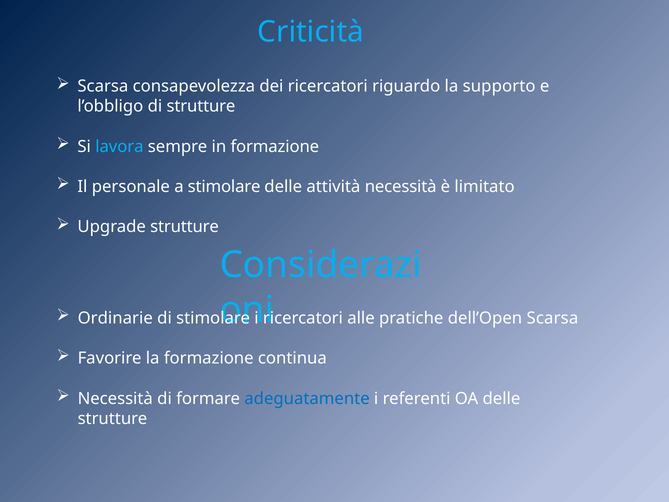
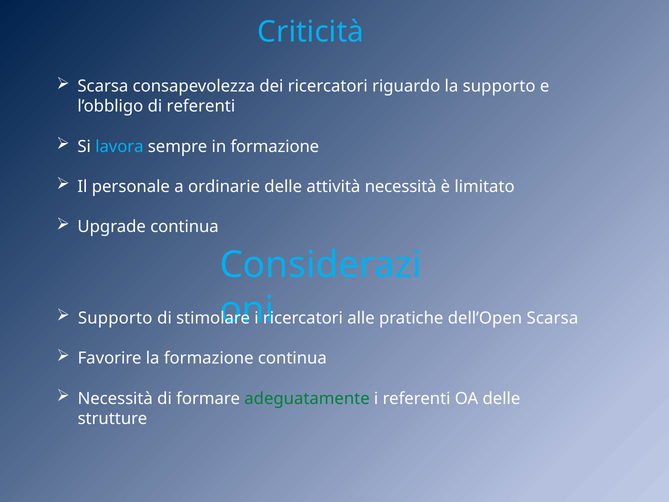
di strutture: strutture -> referenti (201, 106)
a stimolare: stimolare -> ordinarie (224, 187)
Upgrade strutture: strutture -> continua (184, 227)
Ordinarie: Ordinarie -> Supporto (115, 318)
adeguatamente colour: blue -> green (307, 398)
